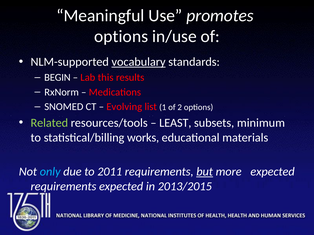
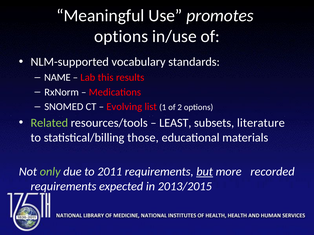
vocabulary underline: present -> none (139, 62)
BEGIN: BEGIN -> NAME (57, 78)
minimum: minimum -> literature (261, 123)
works: works -> those (143, 138)
only colour: light blue -> light green (50, 172)
more expected: expected -> recorded (273, 172)
